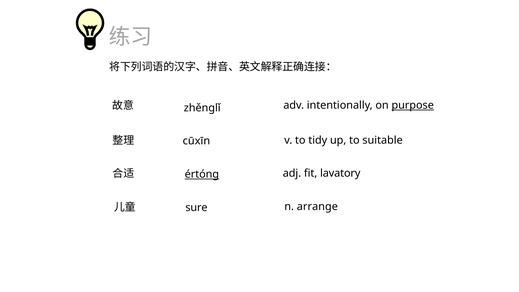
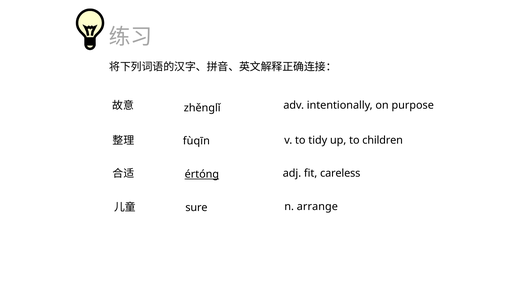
purpose underline: present -> none (413, 105)
suitable: suitable -> children (383, 140)
cūxīn: cūxīn -> fùqīn (196, 141)
lavatory: lavatory -> careless (340, 173)
